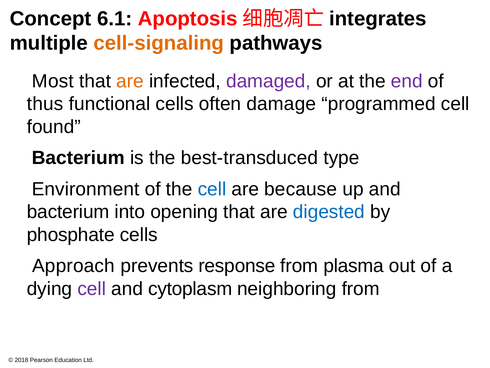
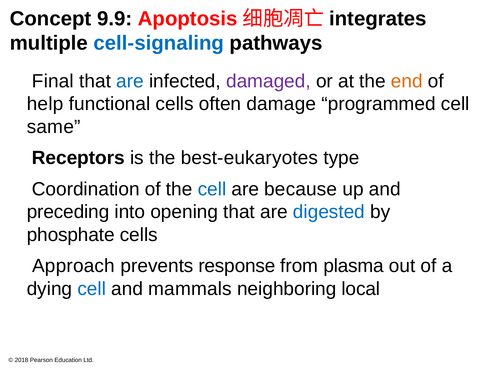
6.1: 6.1 -> 9.9 (115, 19)
cell-signaling colour: orange -> blue (159, 43)
Most: Most -> Final (53, 81)
are colour: orange -> blue (130, 81)
end colour: purple -> orange (407, 81)
thus: thus -> help (45, 104)
found: found -> same (54, 127)
Bacterium: Bacterium -> Receptors (78, 158)
best-transduced: best-transduced -> best-eukaryotes (249, 158)
Environment: Environment -> Coordination (86, 189)
bacterium: bacterium -> preceding (68, 212)
cell colour: purple -> blue (92, 289)
cytoplasm: cytoplasm -> mammals (190, 289)
neighboring from: from -> local (361, 289)
